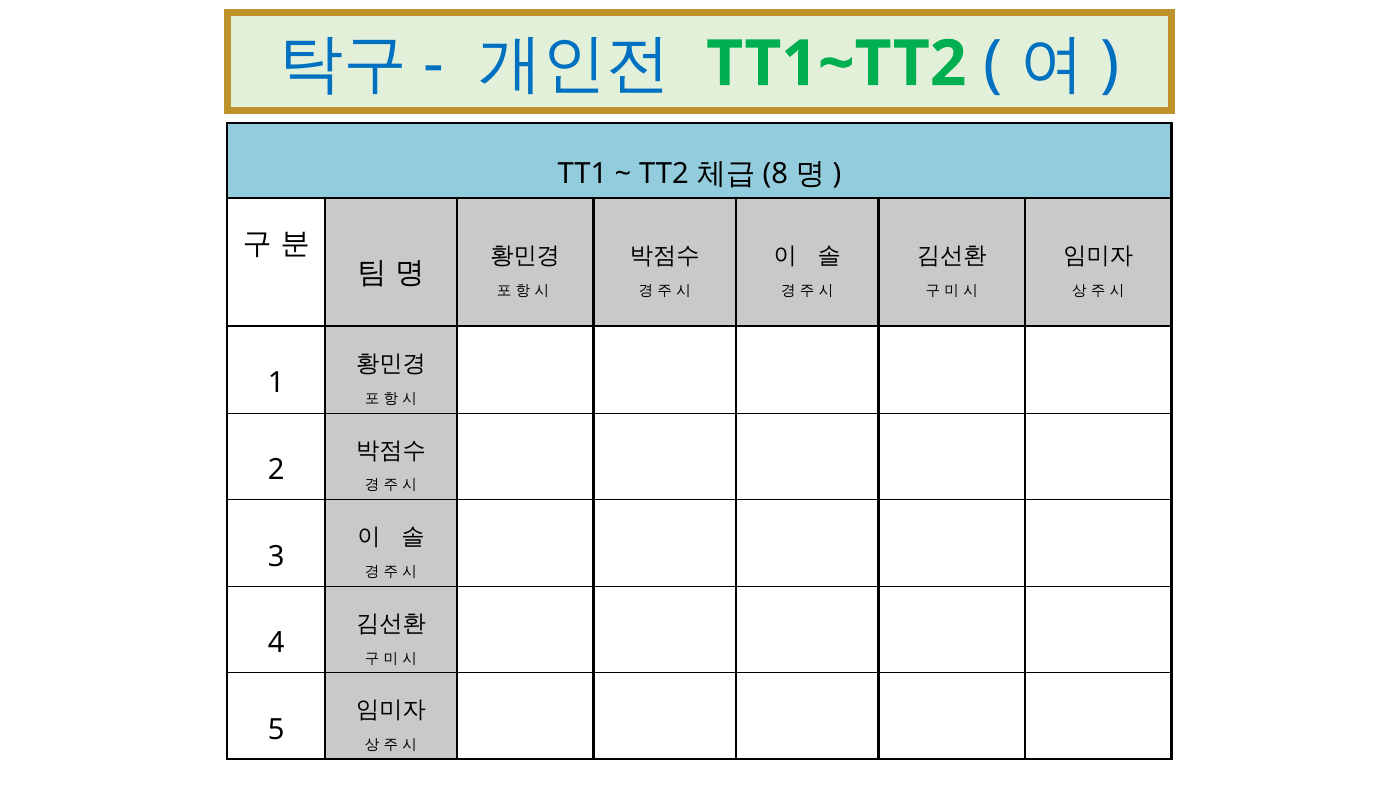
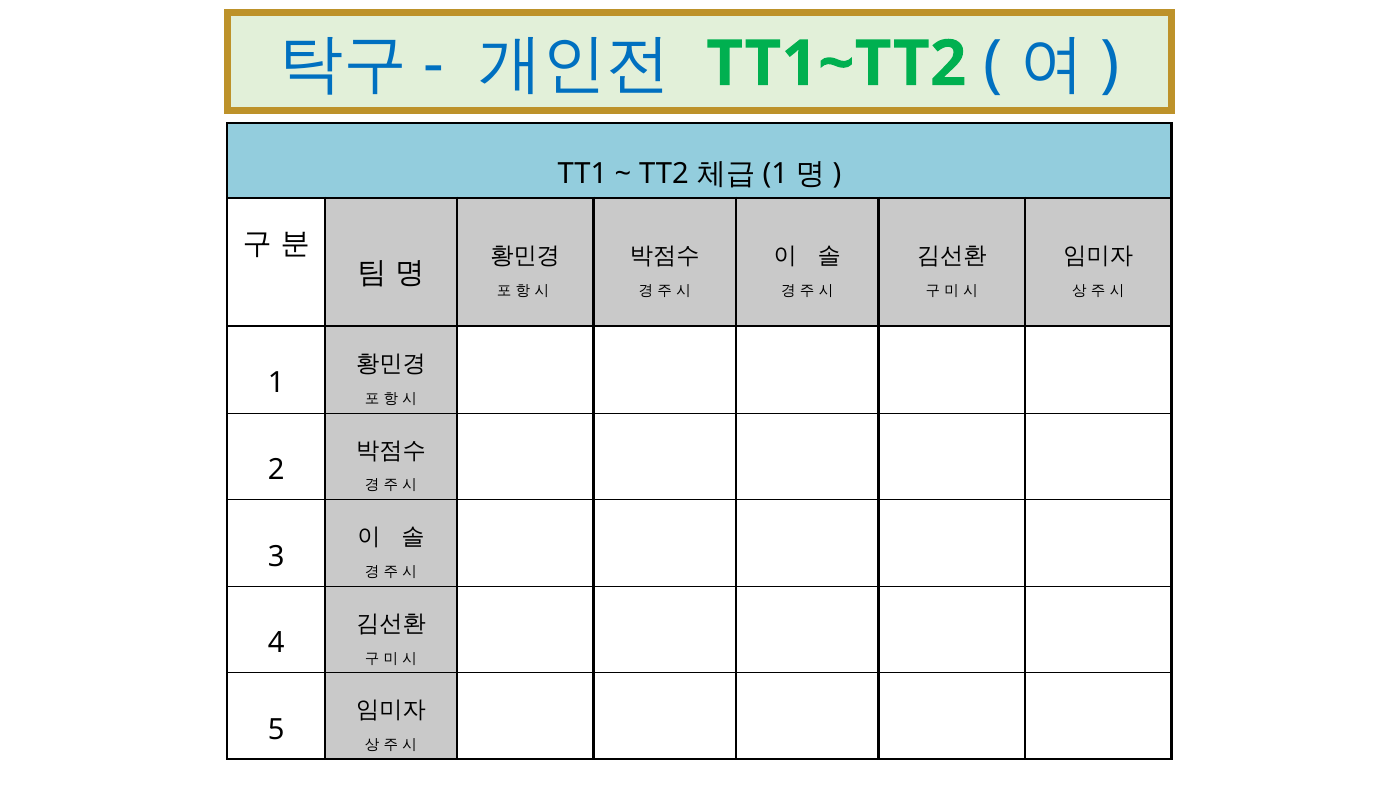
8: 8 -> 1 (775, 174)
